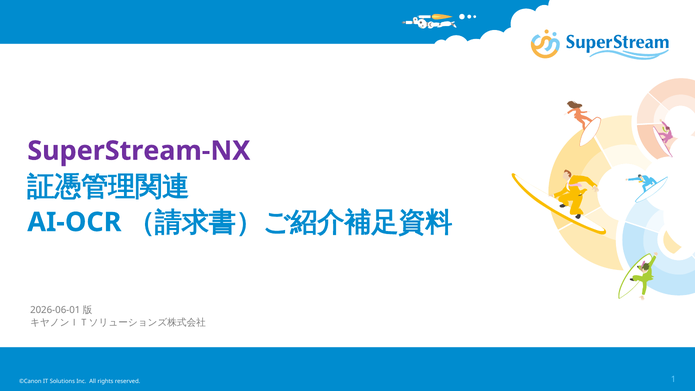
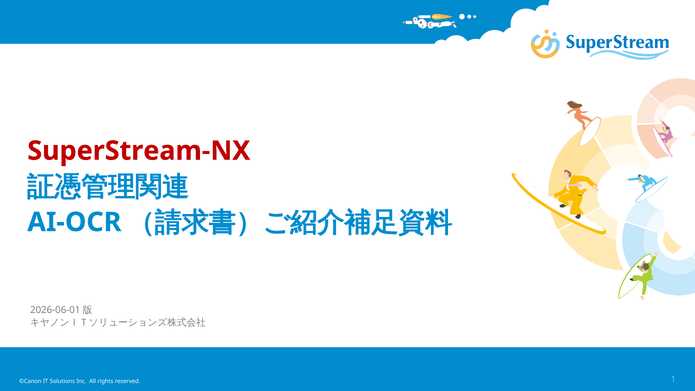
SuperStream-NX colour: purple -> red (139, 151)
